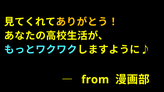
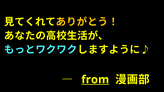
from underline: none -> present (95, 80)
